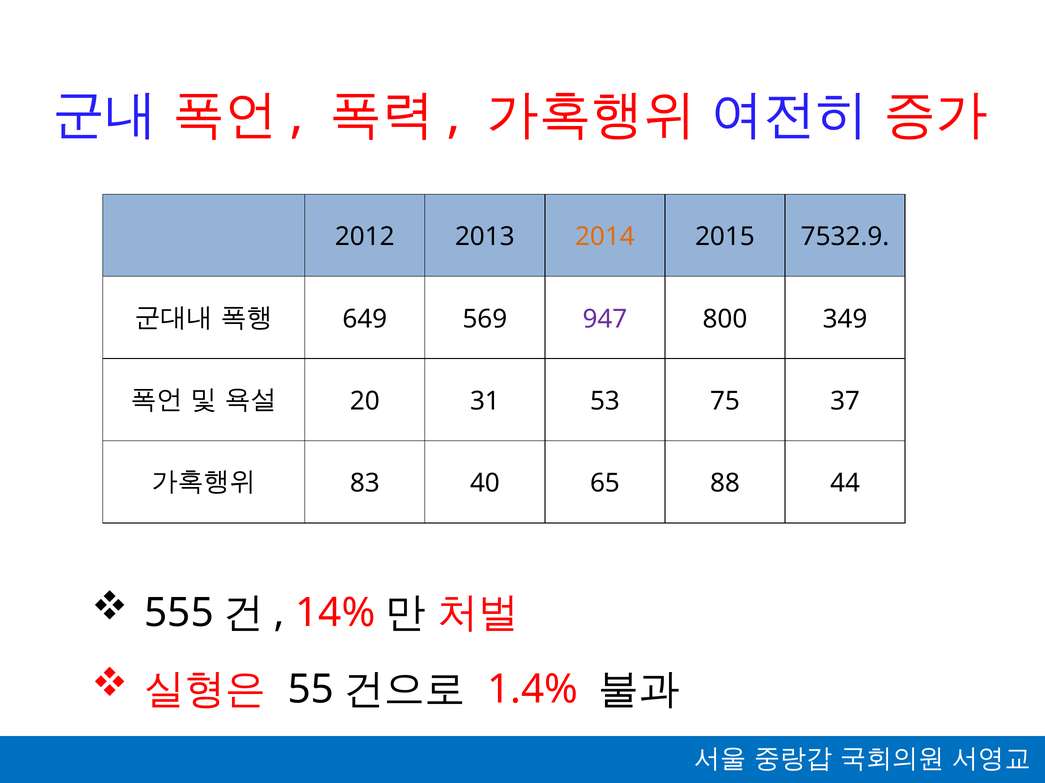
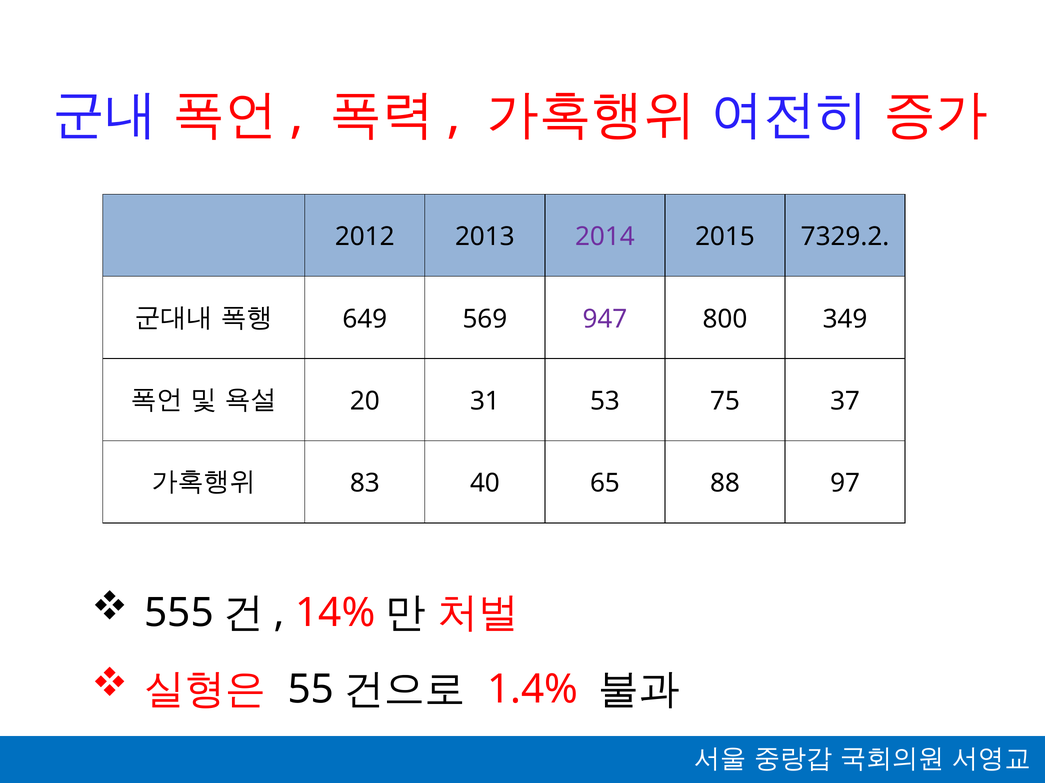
2014 colour: orange -> purple (605, 237)
7532.9: 7532.9 -> 7329.2 (845, 237)
44: 44 -> 97 (845, 484)
